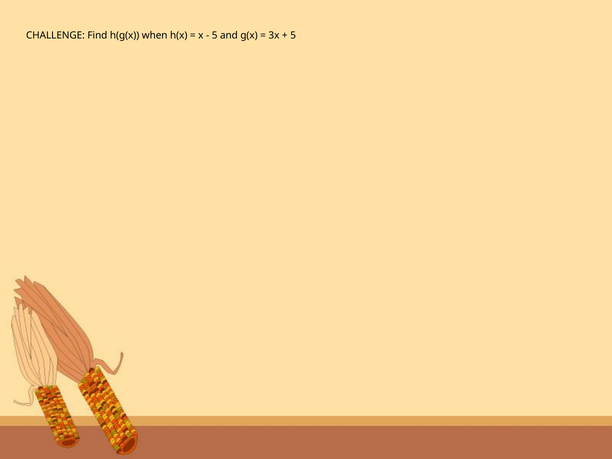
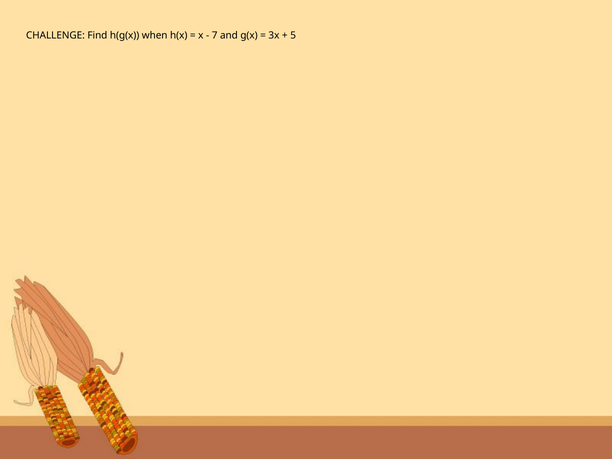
5: 5 -> 7 (215, 35)
